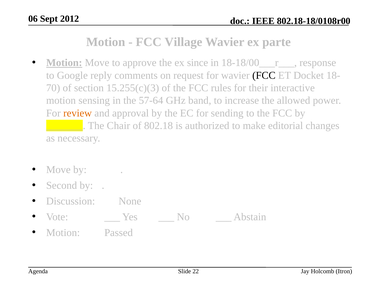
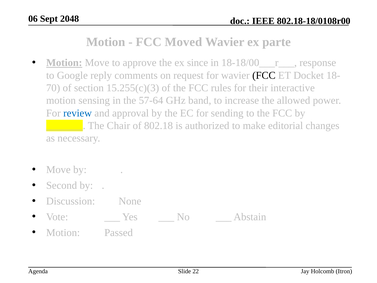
2012: 2012 -> 2048 (70, 19)
Village: Village -> Moved (183, 42)
review colour: orange -> blue (78, 113)
